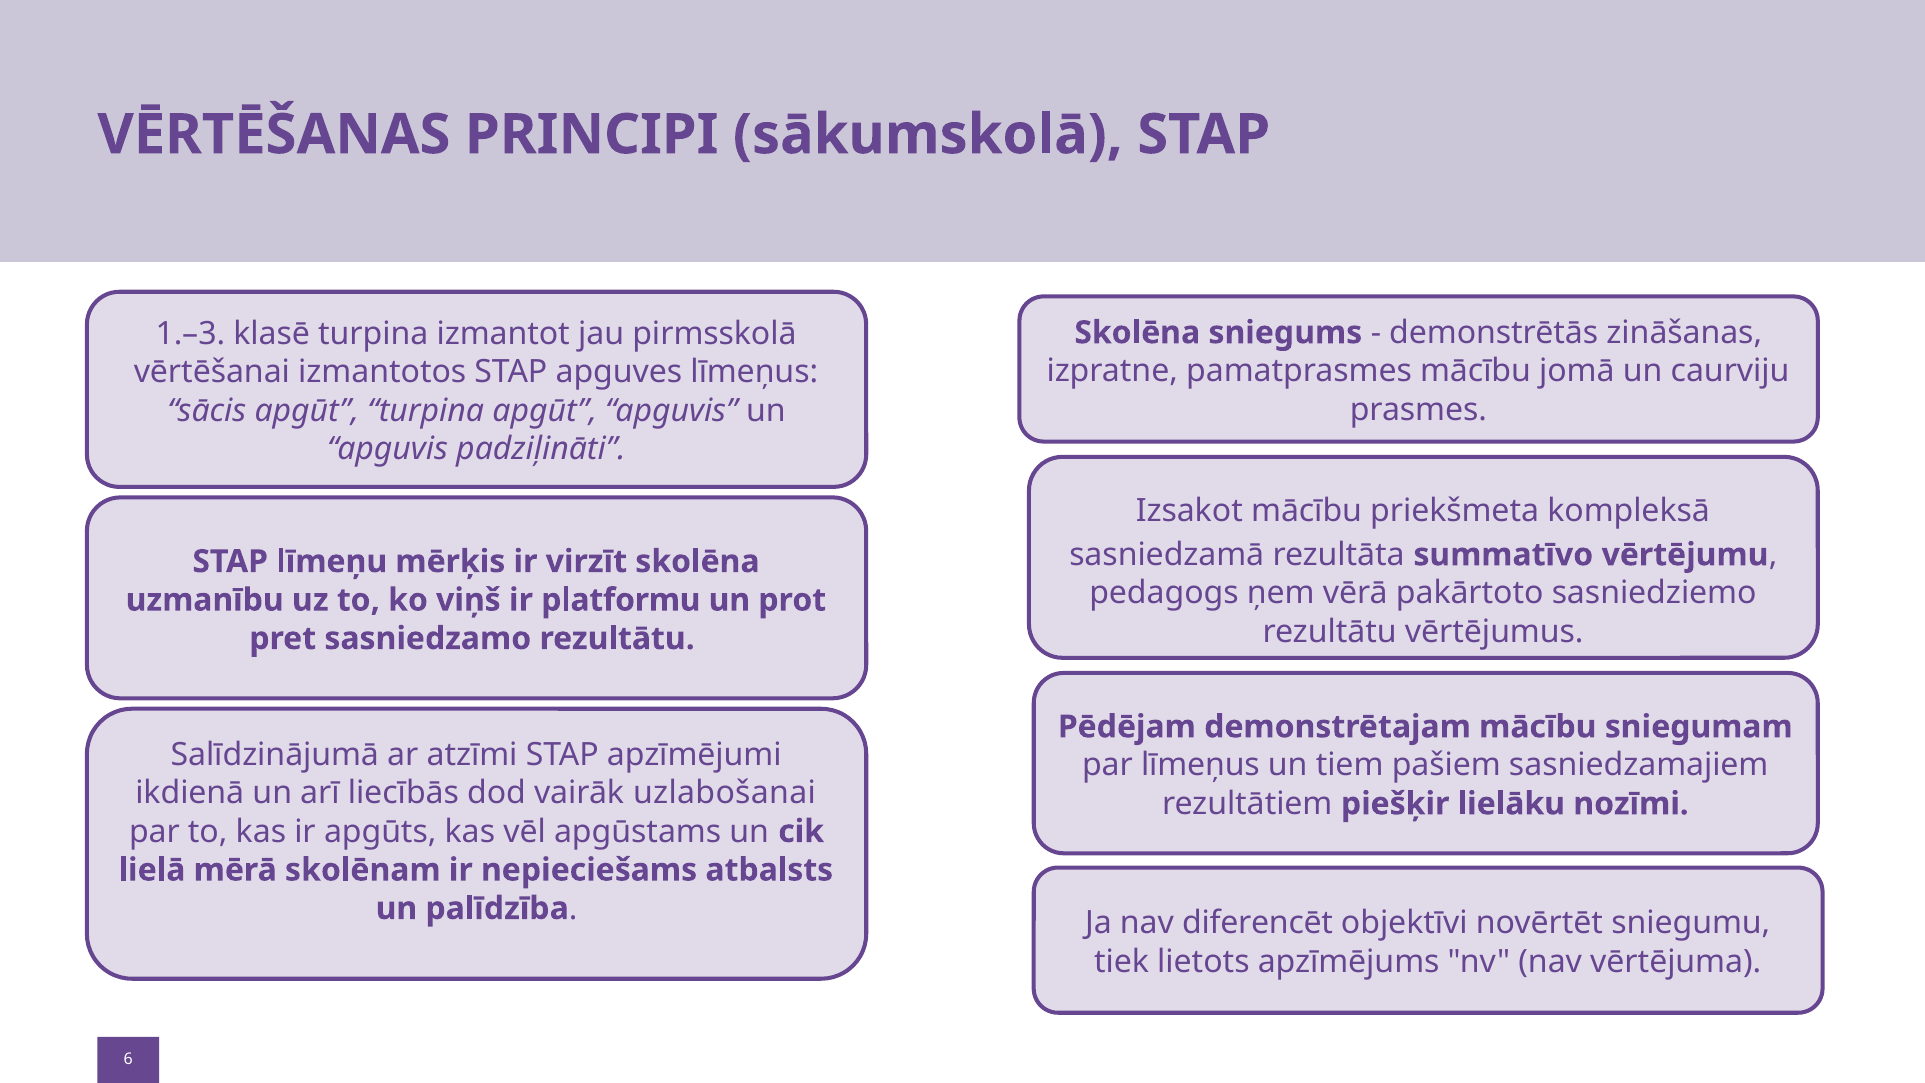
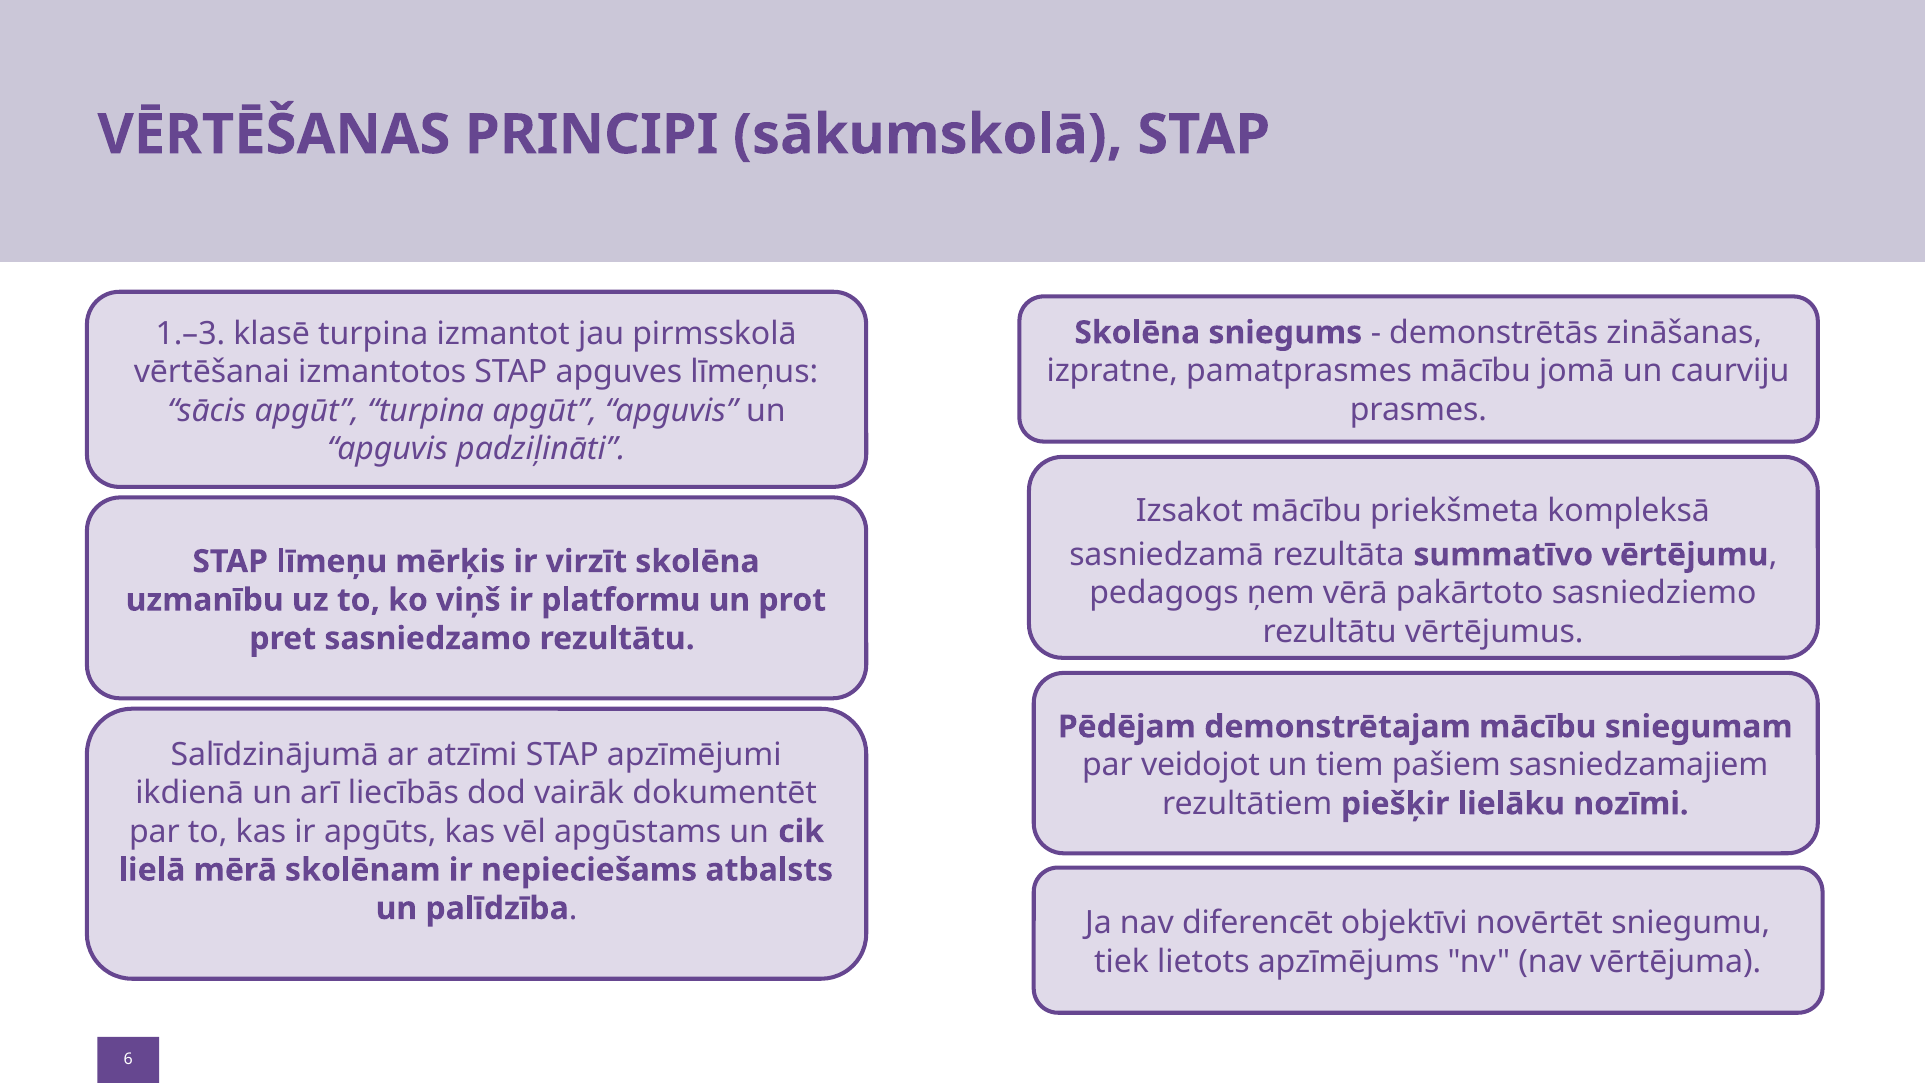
par līmeņus: līmeņus -> veidojot (1201, 765)
uzlabošanai: uzlabošanai -> dokumentēt (725, 793)
